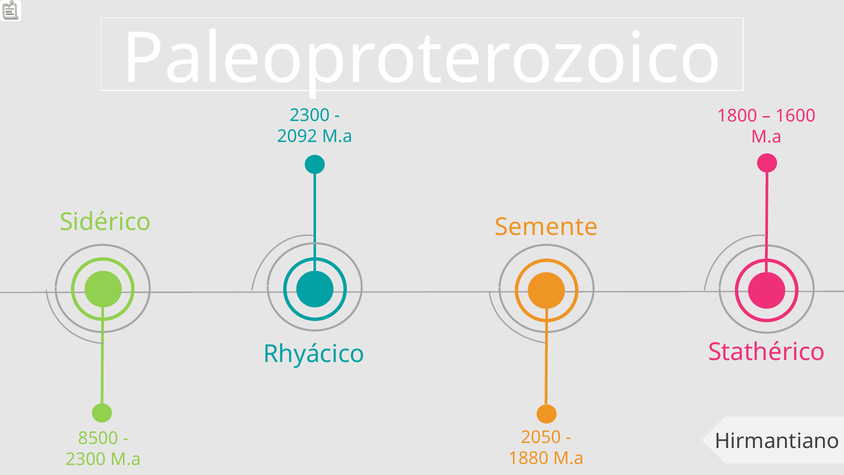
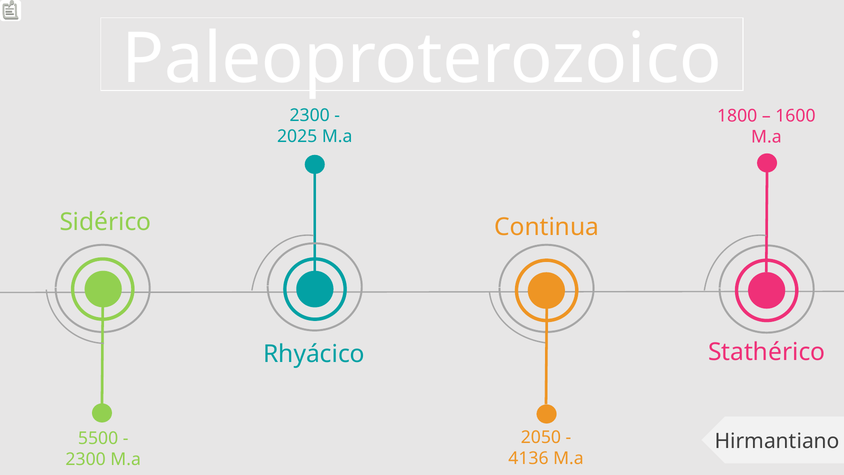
2092: 2092 -> 2025 (297, 136)
Semente: Semente -> Continua (547, 227)
8500: 8500 -> 5500 (98, 438)
1880: 1880 -> 4136 (528, 458)
